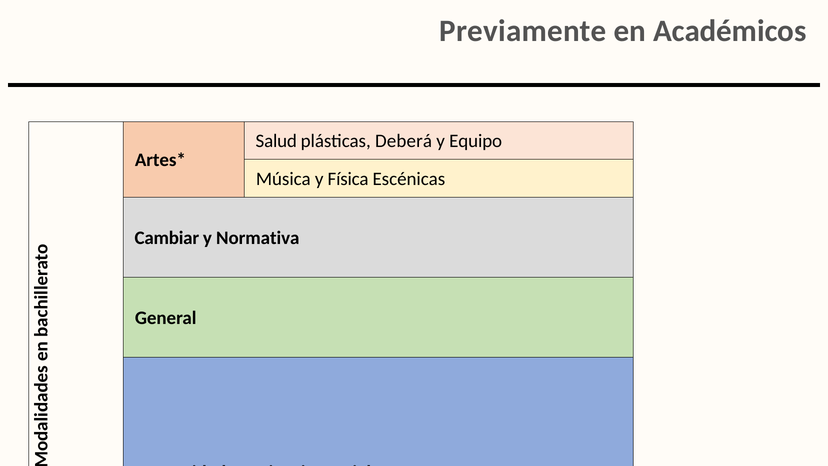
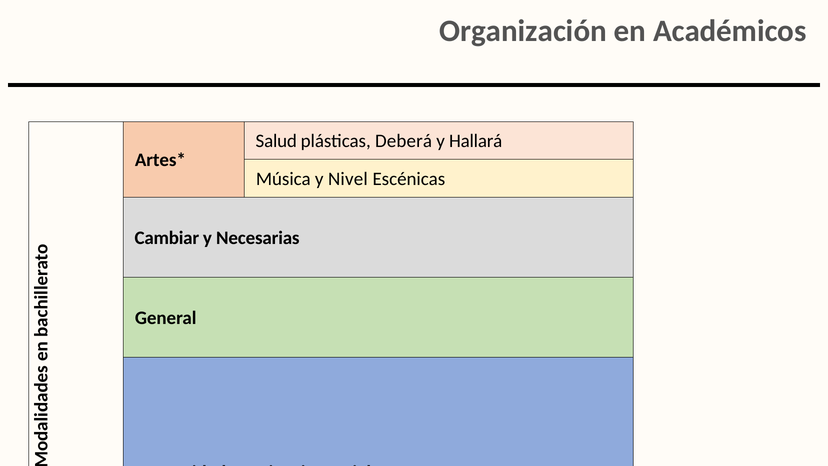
Previamente: Previamente -> Organización (523, 31)
Equipo: Equipo -> Hallará (476, 141)
Física: Física -> Nivel (348, 179)
Normativa: Normativa -> Necesarias (258, 238)
